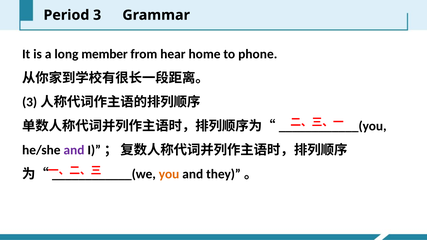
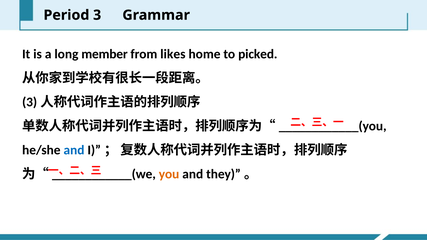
hear: hear -> likes (173, 54)
phone: phone -> picked (258, 54)
and colour: purple -> blue (74, 150)
